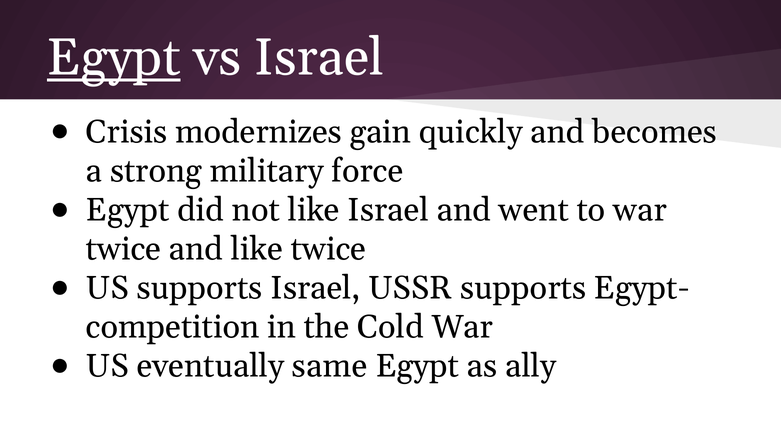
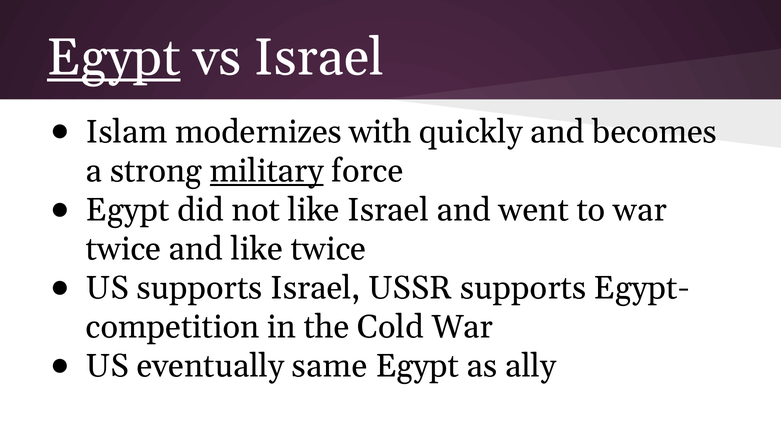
Crisis: Crisis -> Islam (127, 132)
gain: gain -> with (380, 132)
military underline: none -> present (267, 171)
